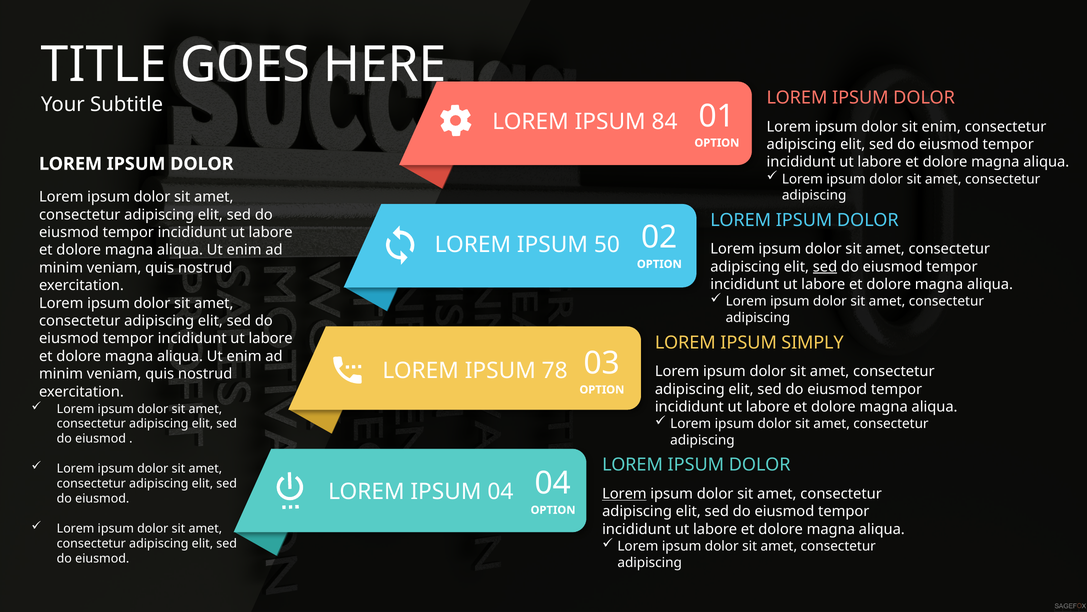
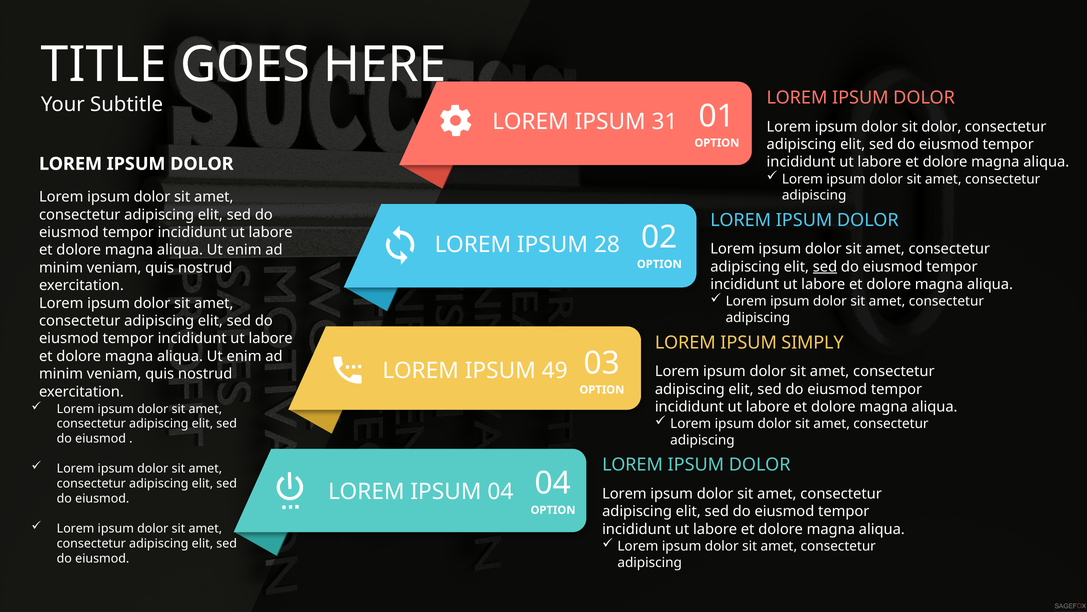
84: 84 -> 31 (665, 122)
sit enim: enim -> dolor (941, 127)
50: 50 -> 28 (607, 245)
78: 78 -> 49 (555, 370)
Lorem underline: present -> none (624, 493)
